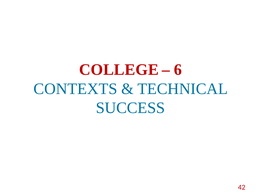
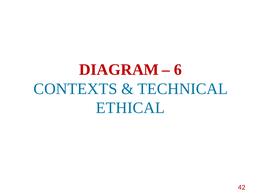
COLLEGE: COLLEGE -> DIAGRAM (119, 70)
SUCCESS: SUCCESS -> ETHICAL (130, 108)
